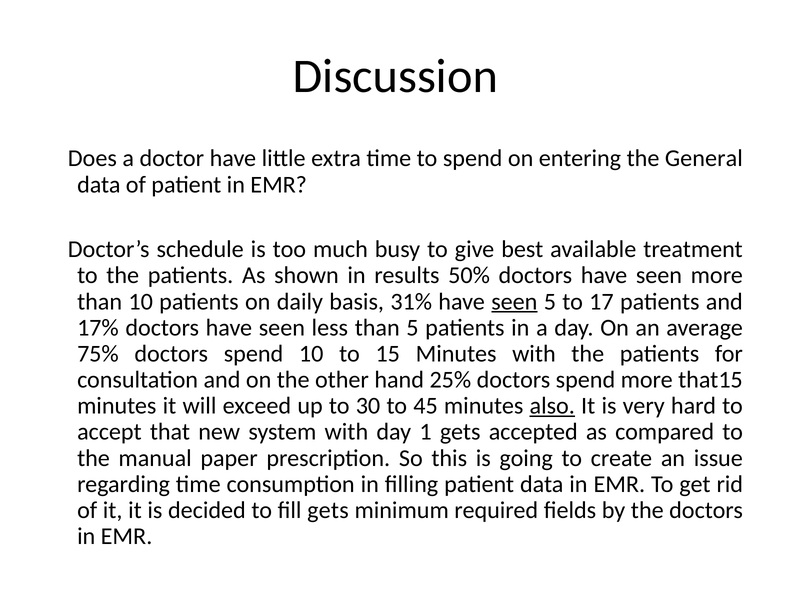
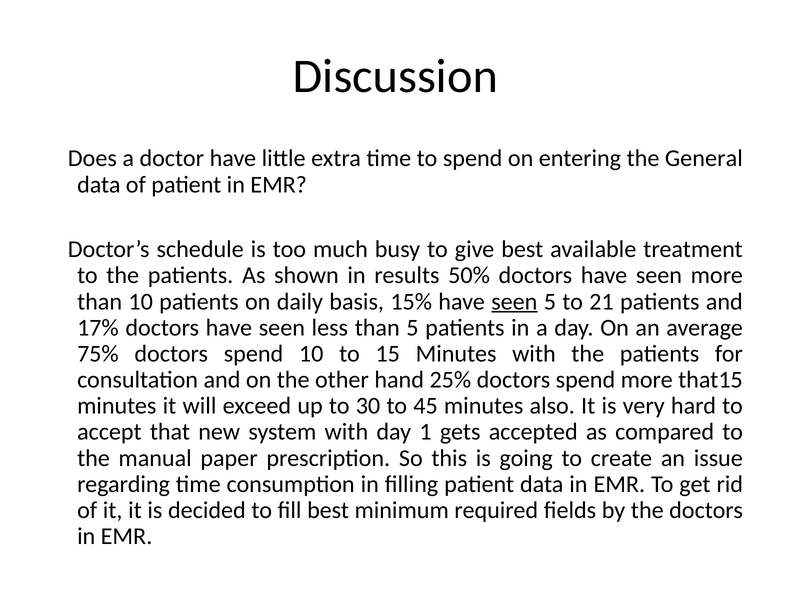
31%: 31% -> 15% (411, 302)
17: 17 -> 21 (601, 302)
also underline: present -> none (552, 406)
fill gets: gets -> best (328, 510)
